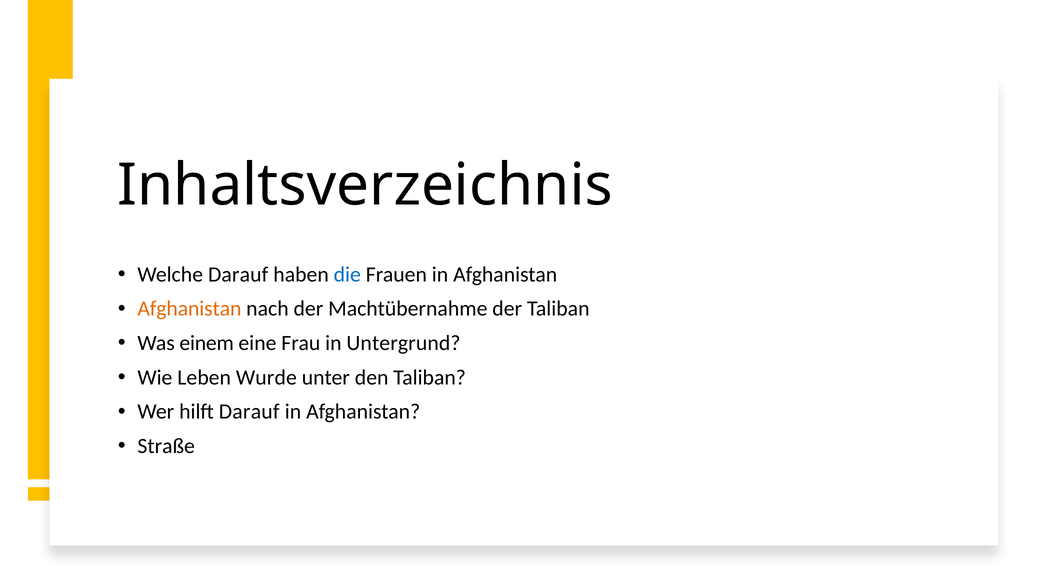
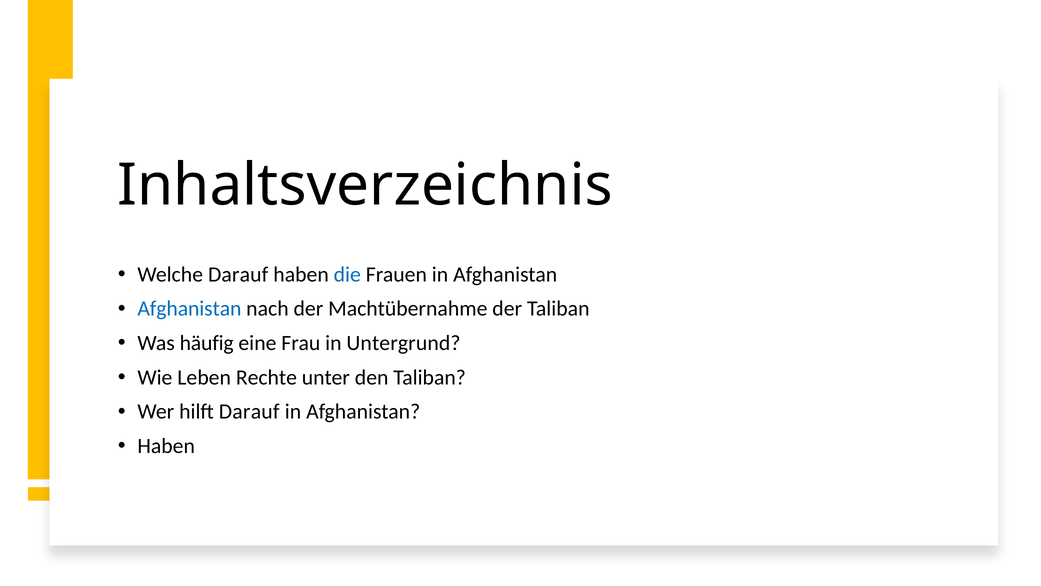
Afghanistan colour: orange -> blue (189, 309)
einem: einem -> häufig (207, 343)
Wurde: Wurde -> Rechte (266, 377)
Straße: Straße -> Haben (166, 446)
